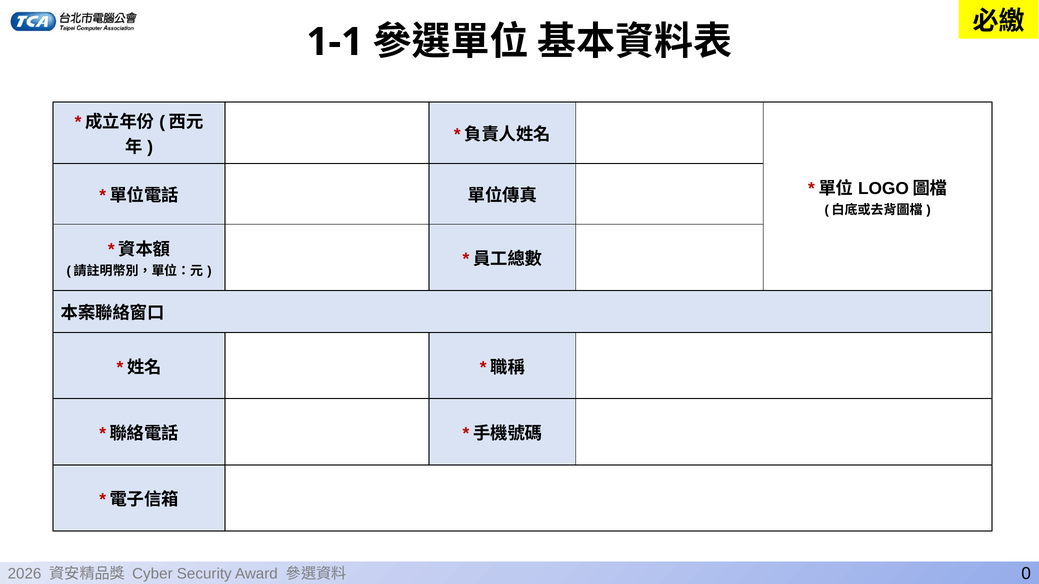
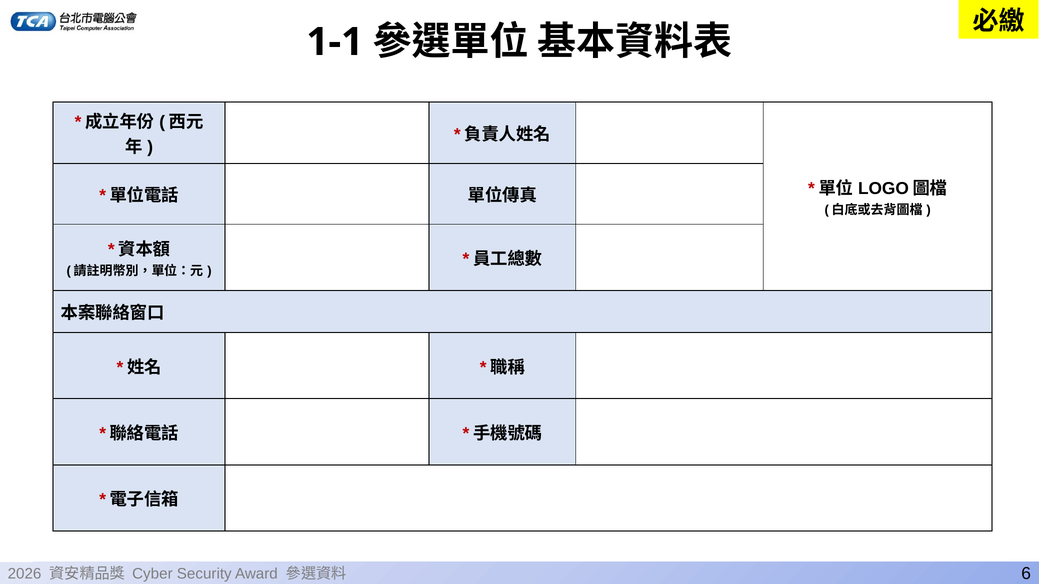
0: 0 -> 6 (1026, 574)
